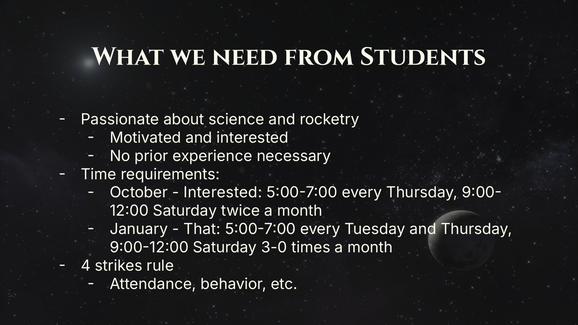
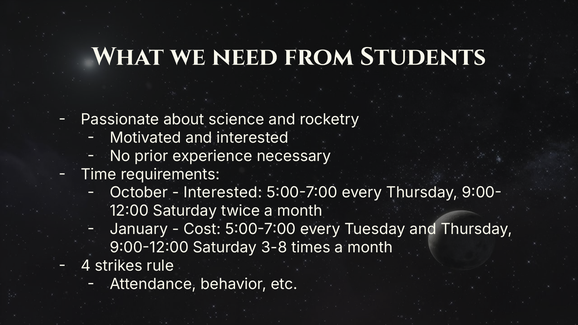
That: That -> Cost (202, 229)
3-0: 3-0 -> 3-8 (274, 248)
